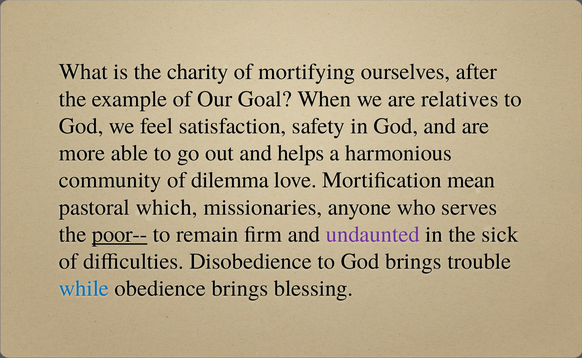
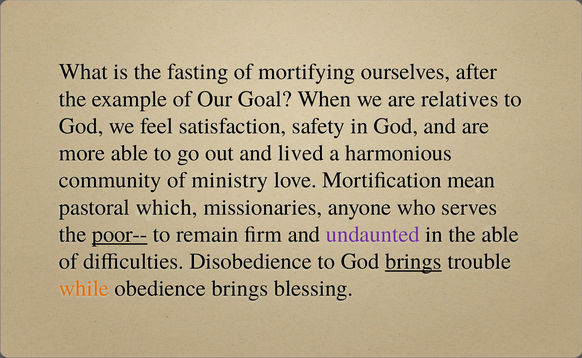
charity: charity -> fasting (198, 72)
helps: helps -> lived (301, 153)
dilemma: dilemma -> ministry (230, 180)
the sick: sick -> able (500, 234)
brings underline: none -> present (413, 261)
while colour: blue -> orange (84, 288)
